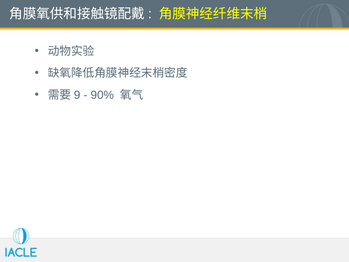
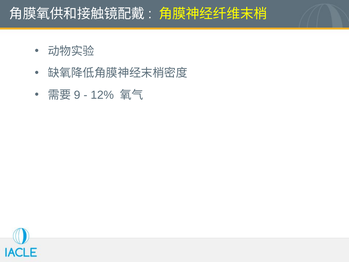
90%: 90% -> 12% (102, 95)
